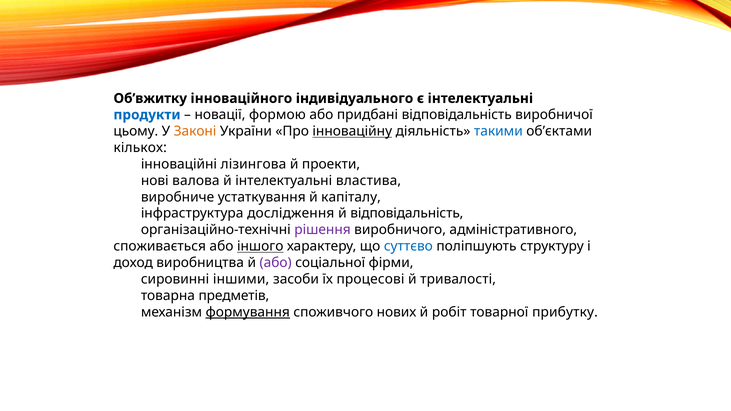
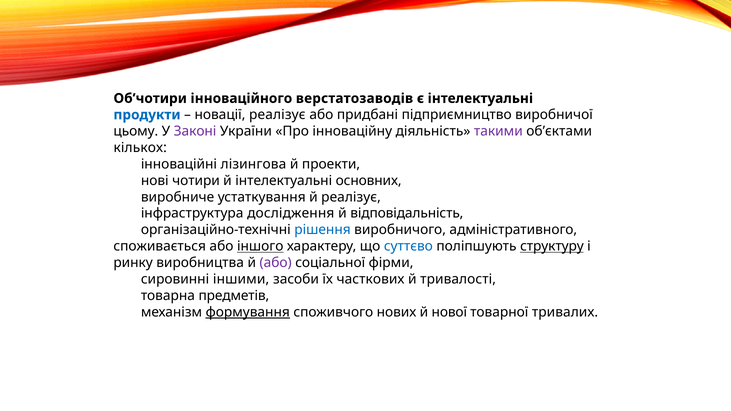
Об’вжитку: Об’вжитку -> Об’чотири (150, 98)
індивідуального: індивідуального -> верстатозаводів (354, 98)
новації формою: формою -> реалізує (277, 115)
придбані відповідальність: відповідальність -> підприємництво (457, 115)
Законі colour: orange -> purple (195, 131)
інноваційну underline: present -> none (352, 131)
такими colour: blue -> purple (498, 131)
валова: валова -> чотири (196, 181)
властива: властива -> основних (369, 181)
й капіталу: капіталу -> реалізує (351, 197)
рішення colour: purple -> blue (323, 230)
структуру underline: none -> present (552, 246)
доход: доход -> ринку (133, 263)
процесові: процесові -> часткових (371, 279)
робіт: робіт -> нової (449, 312)
прибутку: прибутку -> тривалих (565, 312)
